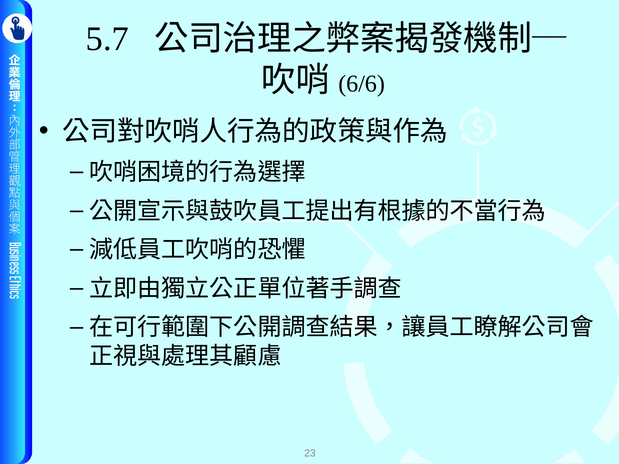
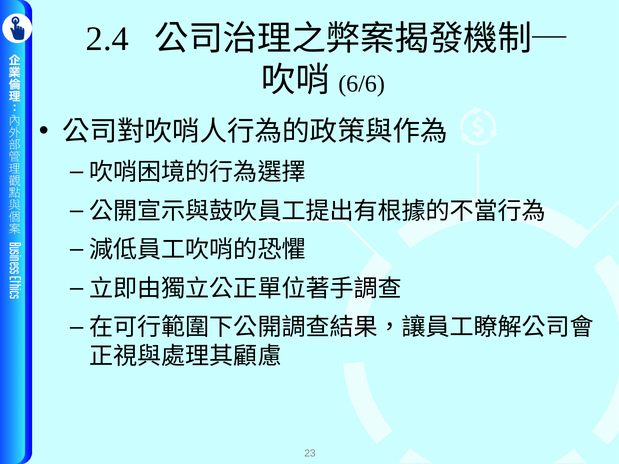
5.7: 5.7 -> 2.4 (107, 39)
